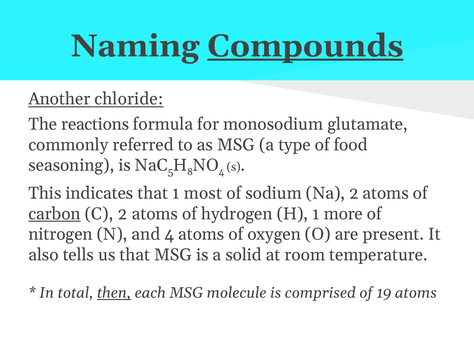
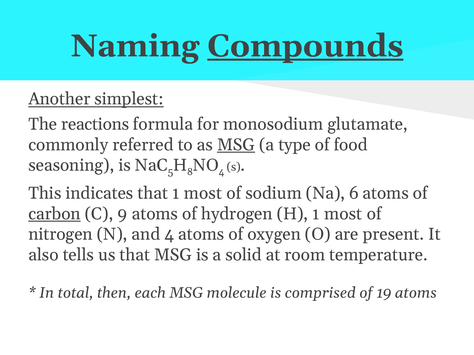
chloride: chloride -> simplest (129, 99)
MSG underline: none -> present (236, 145)
Na 2: 2 -> 6 (354, 194)
C 2: 2 -> 9 (122, 214)
H 1 more: more -> most (343, 214)
then underline: present -> none (114, 293)
